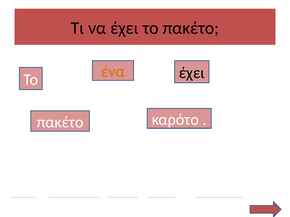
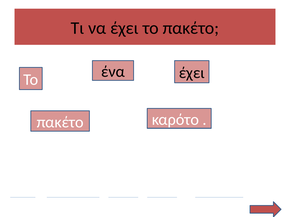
ένα colour: orange -> black (113, 72)
